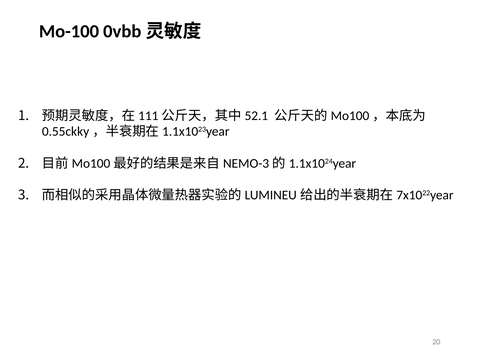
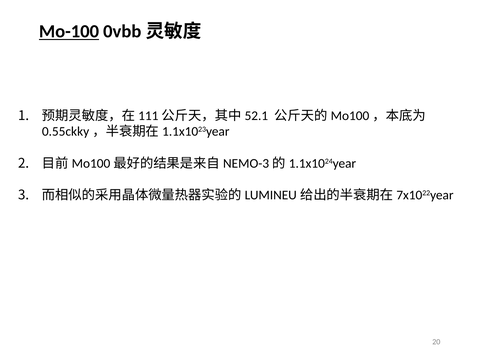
Mo-100 underline: none -> present (69, 32)
